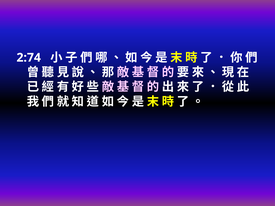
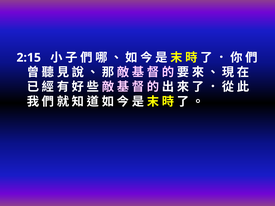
2:74: 2:74 -> 2:15 (29, 58)
